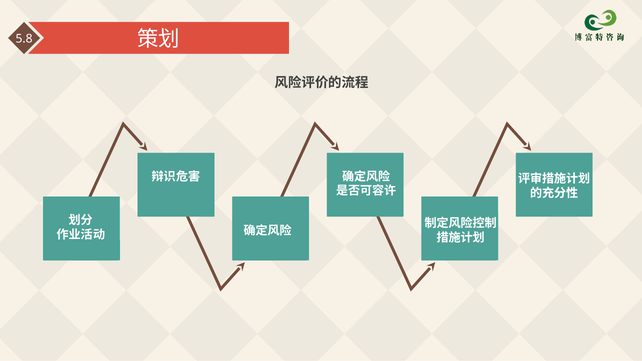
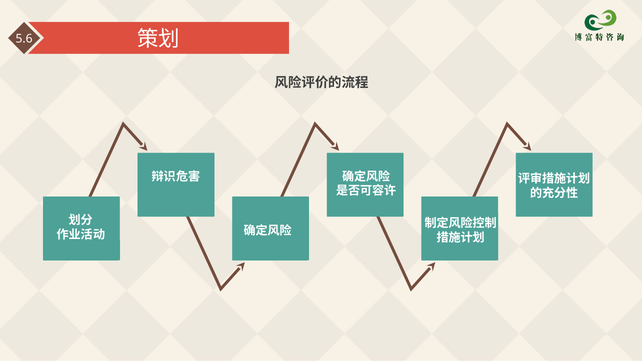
5.8: 5.8 -> 5.6 (24, 39)
